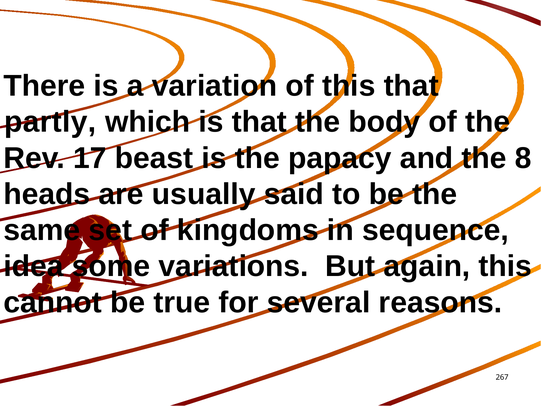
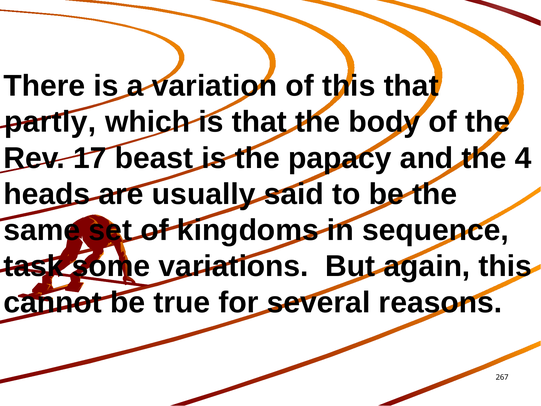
8: 8 -> 4 (523, 158)
idea: idea -> task (34, 266)
